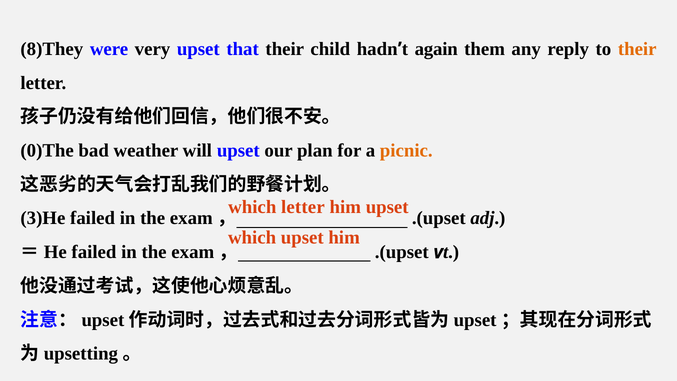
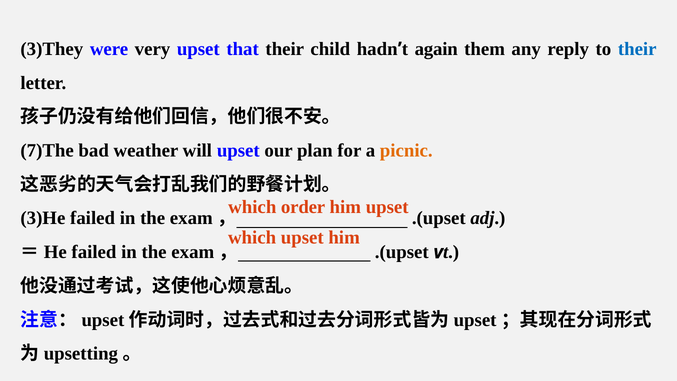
8)They: 8)They -> 3)They (52, 49)
their colour: orange -> blue (637, 49)
0)The: 0)The -> 7)The (47, 150)
which letter: letter -> order (303, 207)
